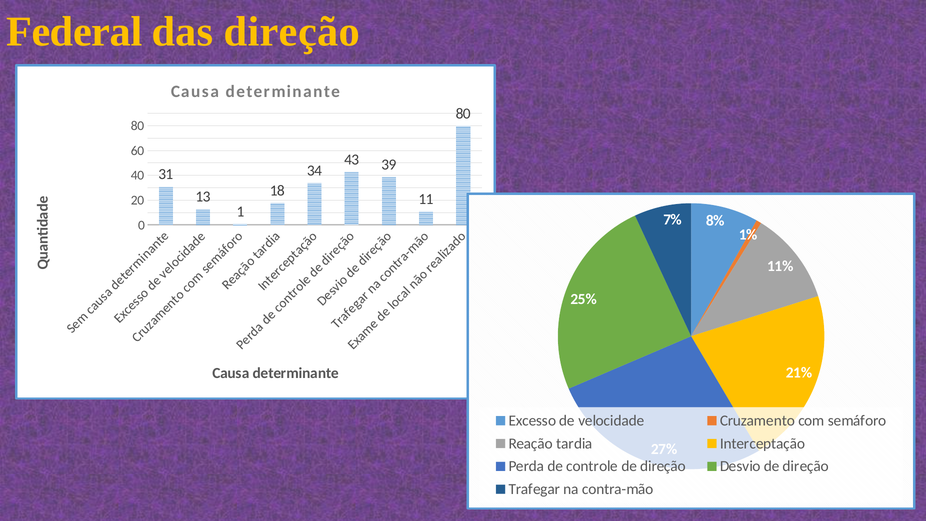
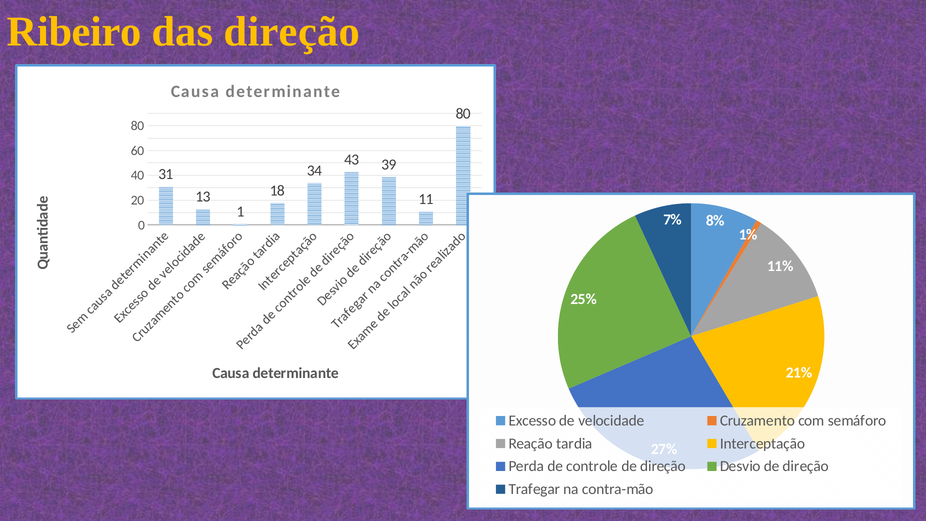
Federal: Federal -> Ribeiro (74, 32)
